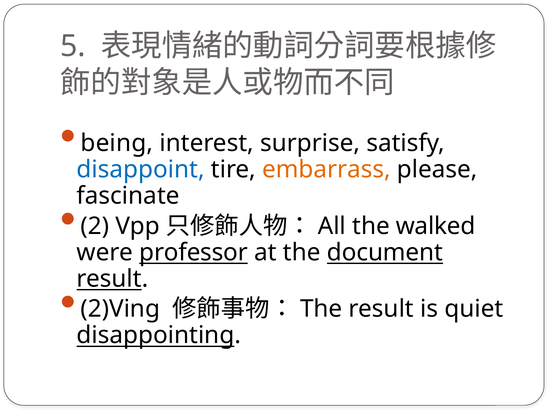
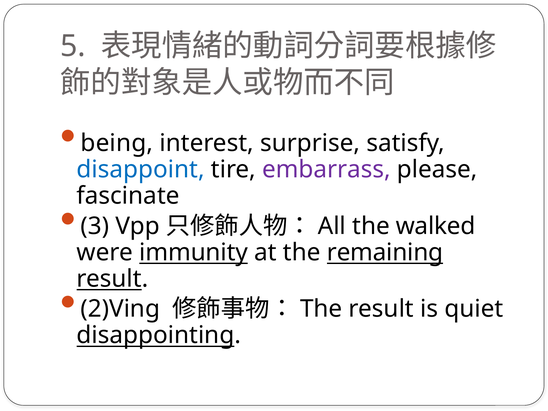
embarrass colour: orange -> purple (326, 169)
2: 2 -> 3 (95, 226)
professor: professor -> immunity (194, 252)
document: document -> remaining (385, 252)
